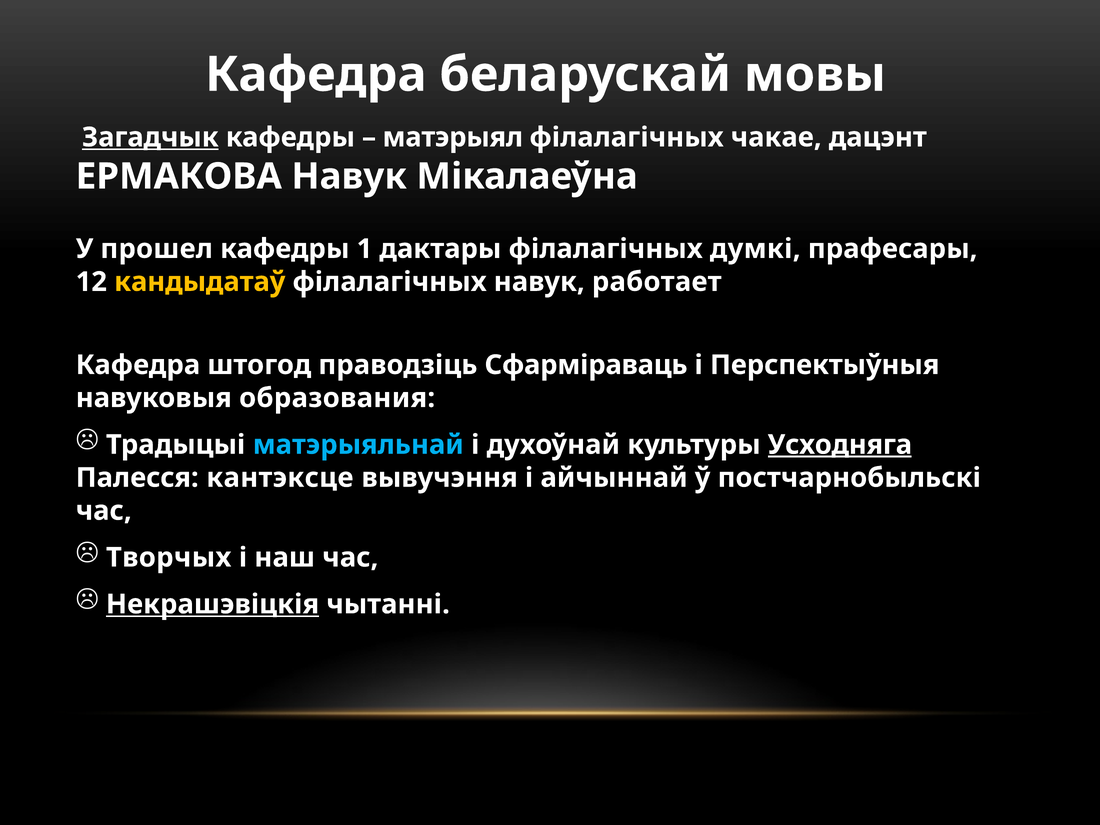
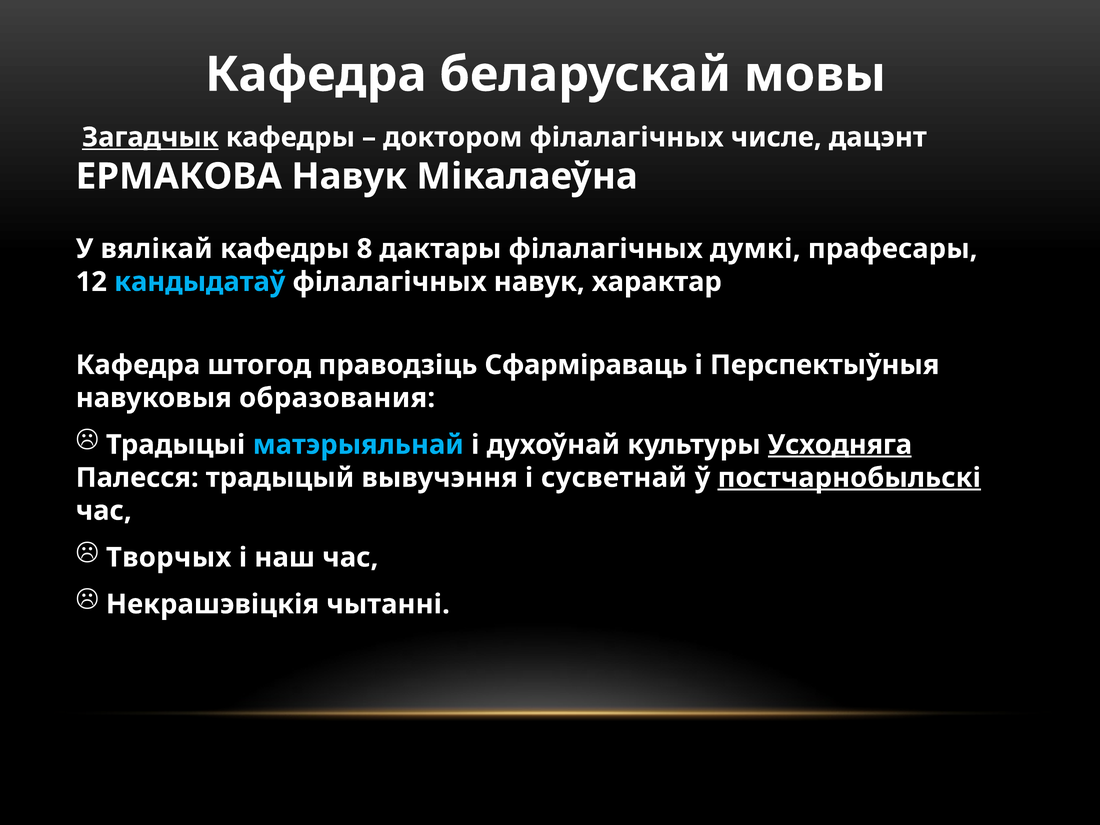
матэрыял: матэрыял -> доктором (453, 137)
чакае: чакае -> числе (776, 137)
прошел: прошел -> вялікай (157, 249)
1: 1 -> 8 (365, 249)
кандыдатаў colour: yellow -> light blue (200, 282)
работает: работает -> характар (657, 282)
кантэксце: кантэксце -> традыцый (280, 478)
айчыннай: айчыннай -> сусветнай (614, 478)
постчарнобыльскі underline: none -> present (849, 478)
Некрашэвіцкія underline: present -> none (213, 604)
